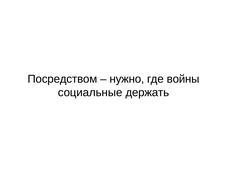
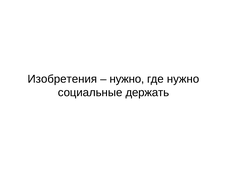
Посредством: Посредством -> Изобретения (62, 79)
где войны: войны -> нужно (183, 79)
